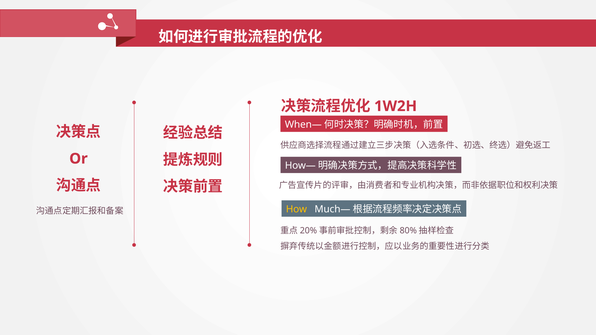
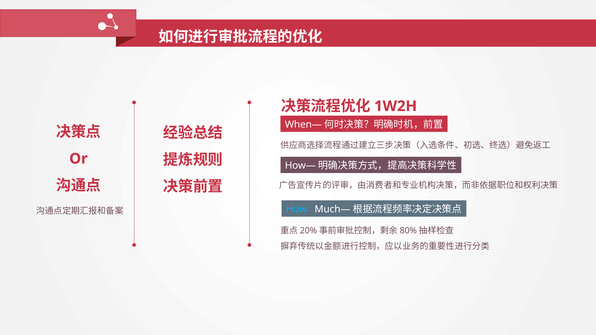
How colour: yellow -> light blue (296, 209)
